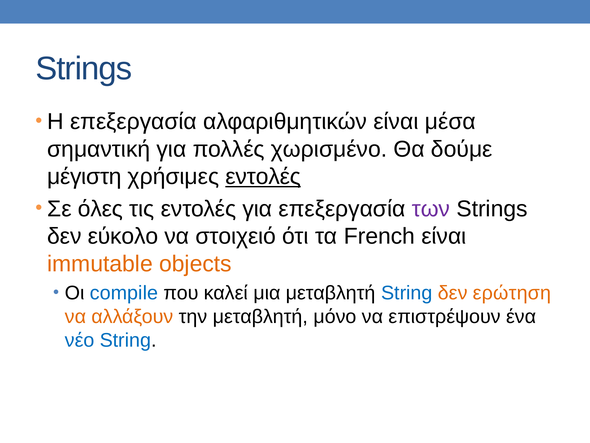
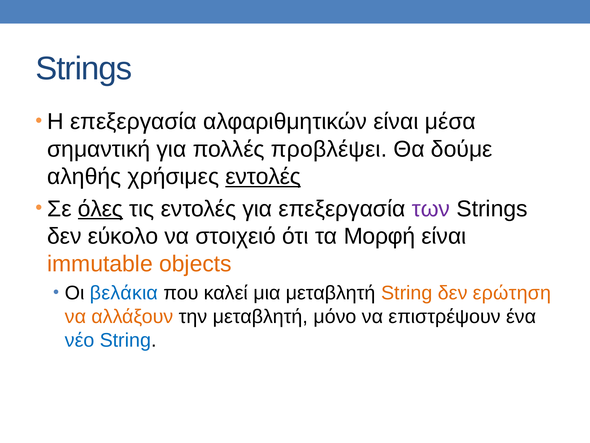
χωρισμένο: χωρισμένο -> προβλέψει (329, 149)
μέγιστη: μέγιστη -> αληθής (84, 176)
όλες underline: none -> present (100, 209)
French: French -> Μορφή (380, 236)
compile: compile -> βελάκια (124, 293)
String colour: blue -> orange (407, 293)
